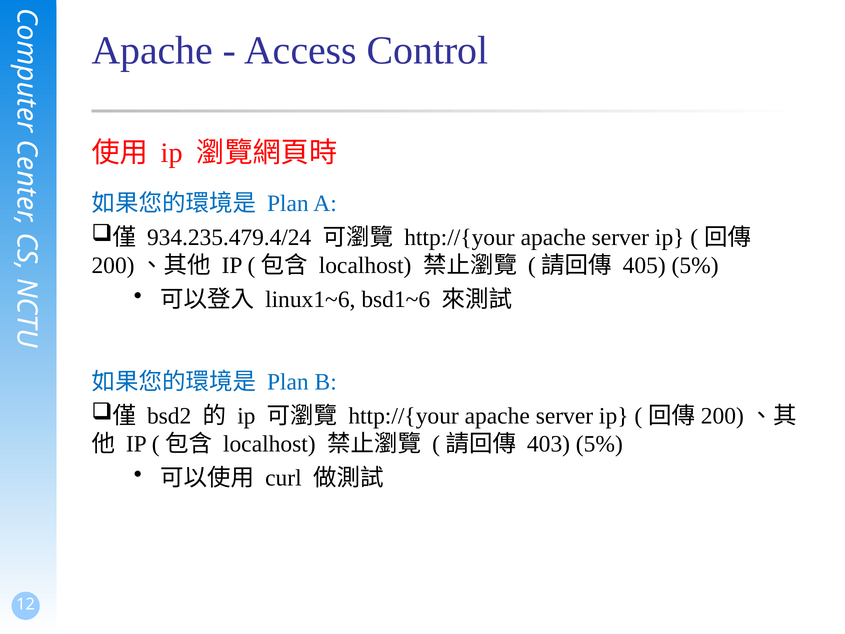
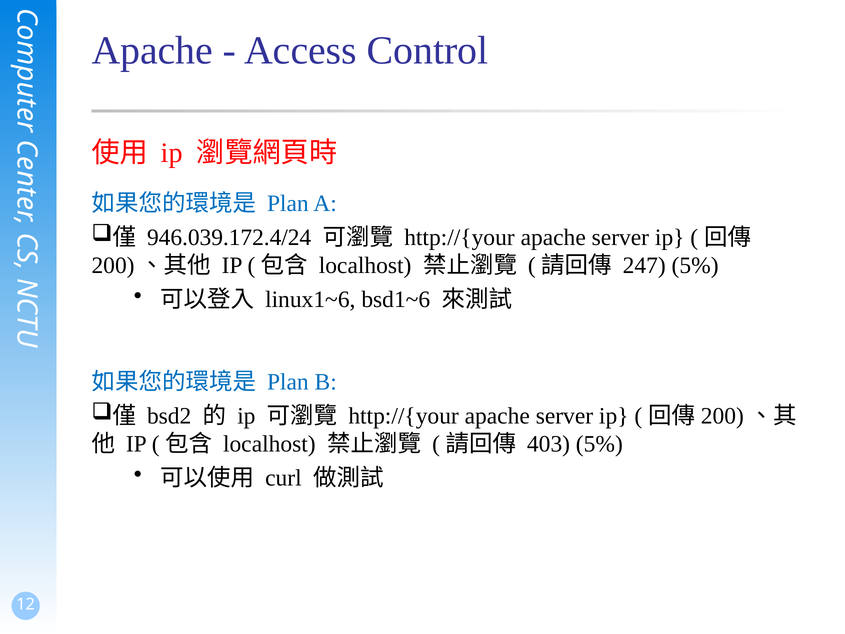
934.235.479.4/24: 934.235.479.4/24 -> 946.039.172.4/24 (229, 237)
405: 405 -> 247 (644, 265)
